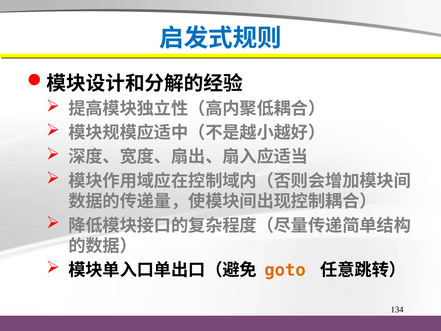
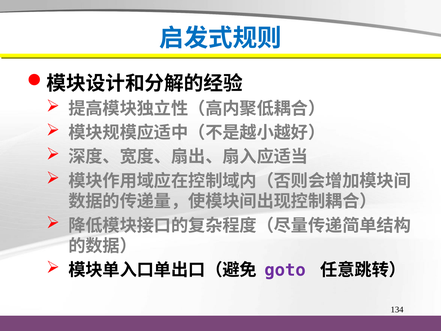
goto colour: orange -> purple (285, 270)
